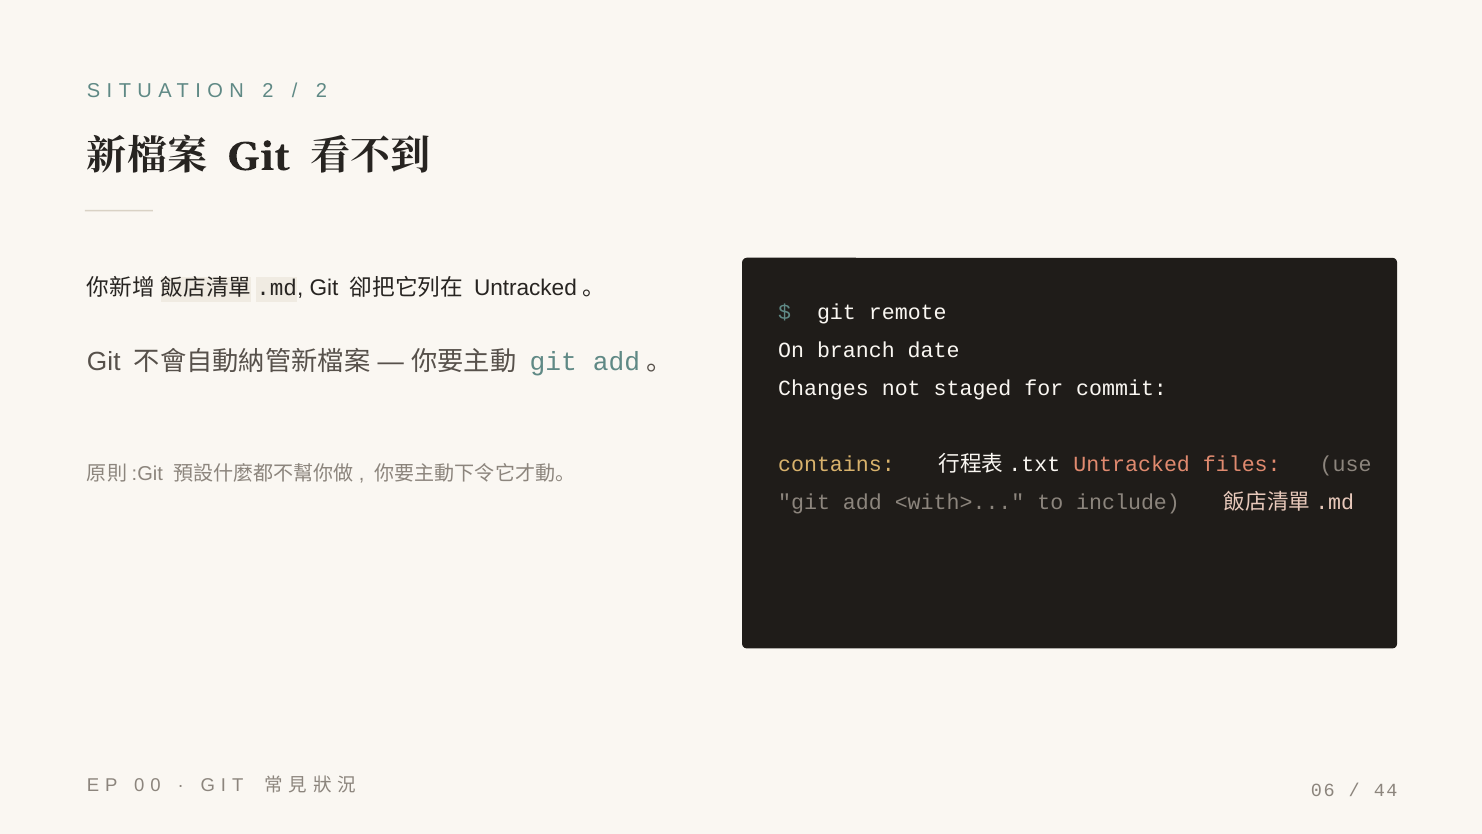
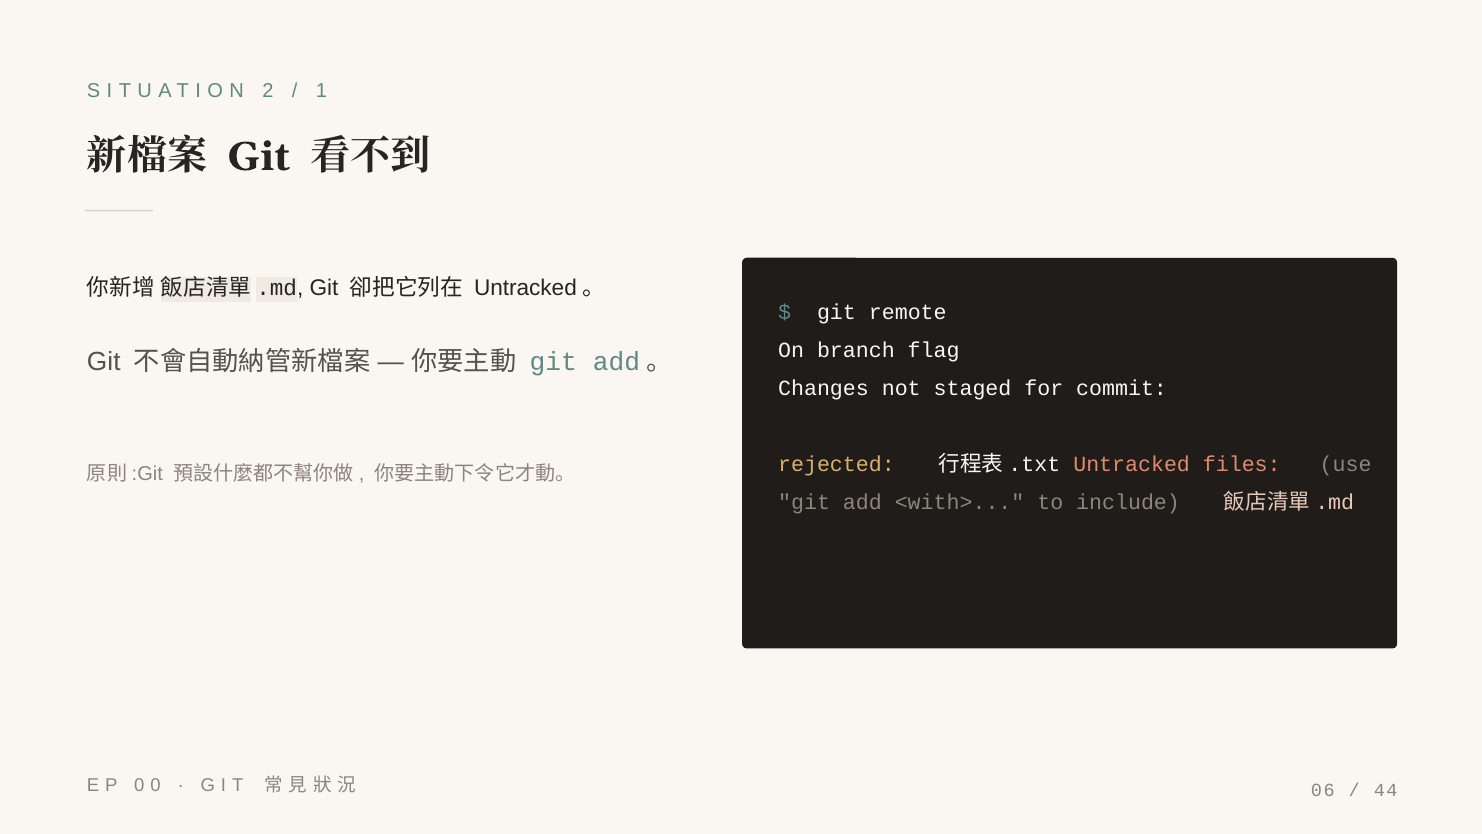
2: 2 -> 1 (322, 91)
date: date -> flag (934, 350)
contains: contains -> rejected (836, 464)
